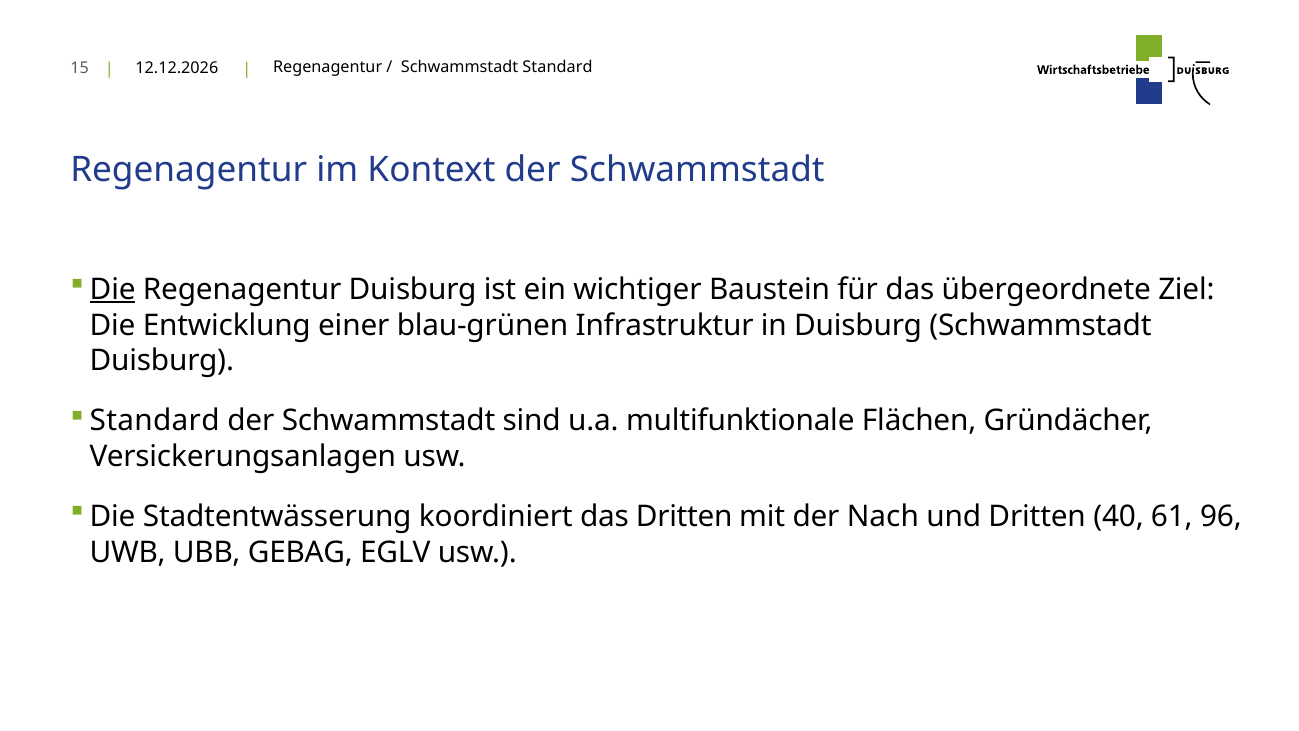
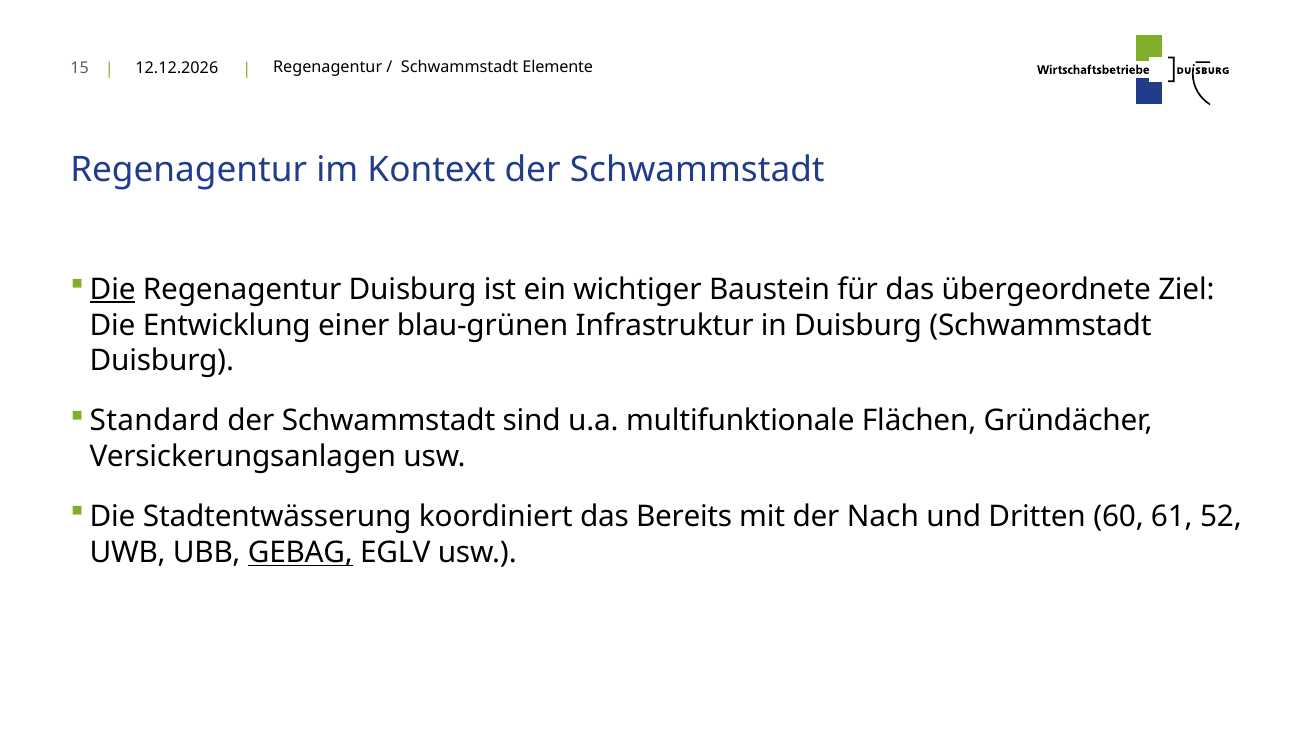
Schwammstadt Standard: Standard -> Elemente (558, 67)
das Dritten: Dritten -> Bereits (684, 517)
40: 40 -> 60 (1119, 517)
96: 96 -> 52 (1221, 517)
GEBAG underline: none -> present (300, 552)
